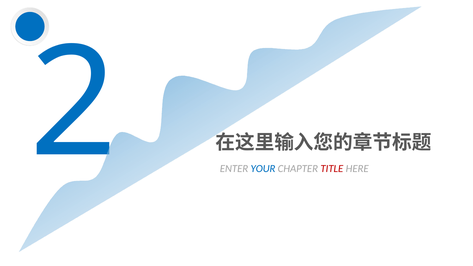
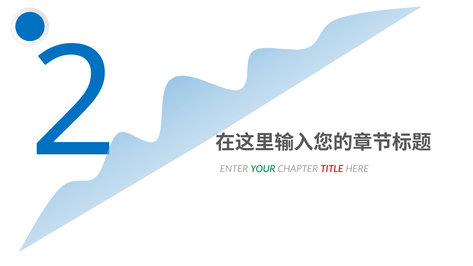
YOUR colour: blue -> green (263, 169)
